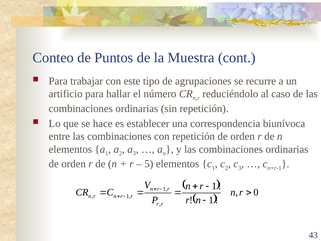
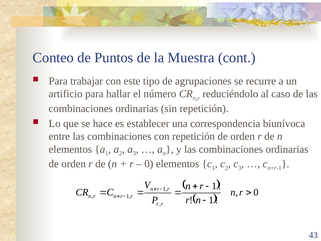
5: 5 -> 0 (149, 164)
